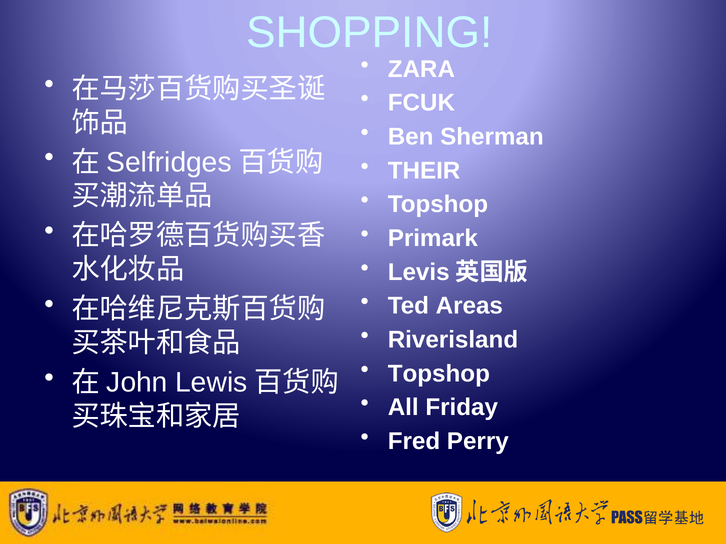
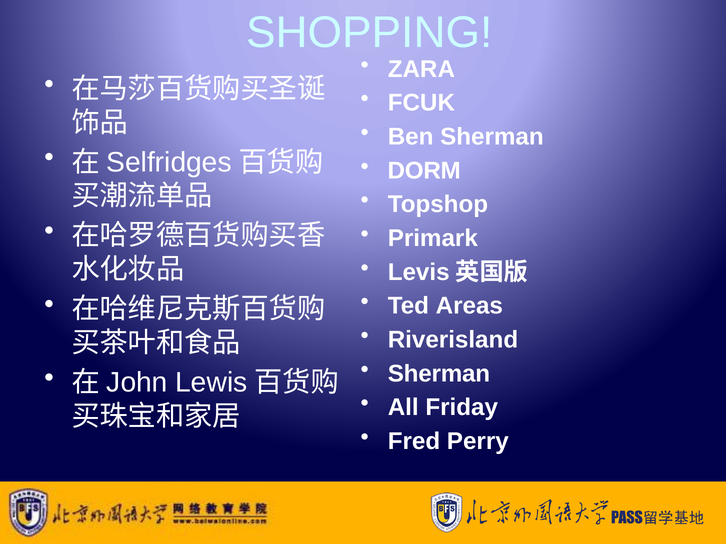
THEIR: THEIR -> DORM (424, 171)
Topshop: Topshop -> Sherman (439, 374)
